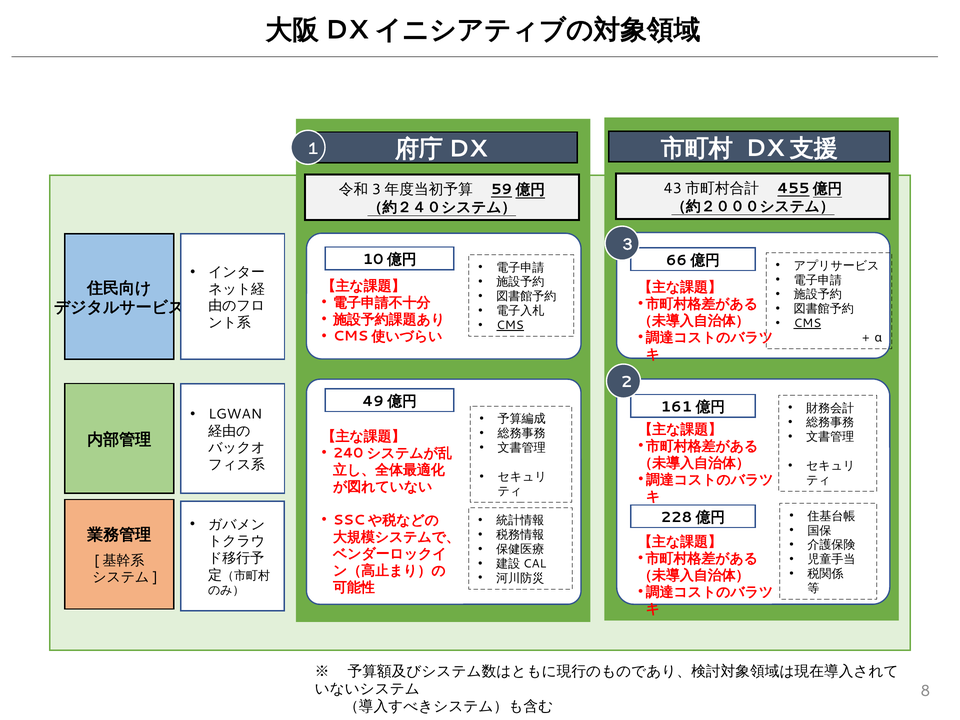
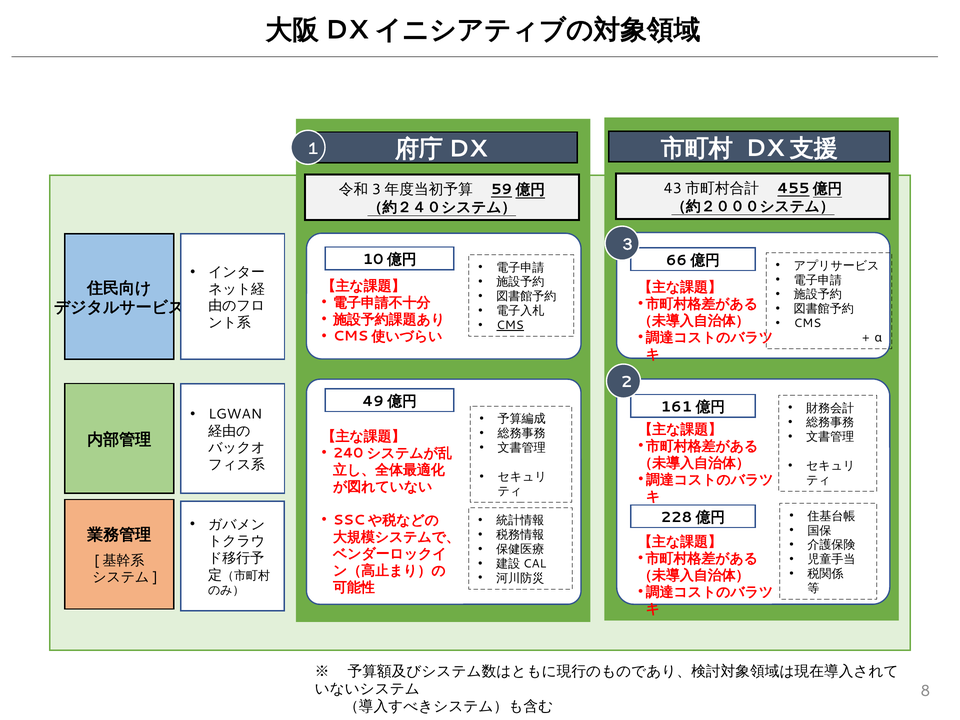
CMS underline: present -> none (807, 323)
